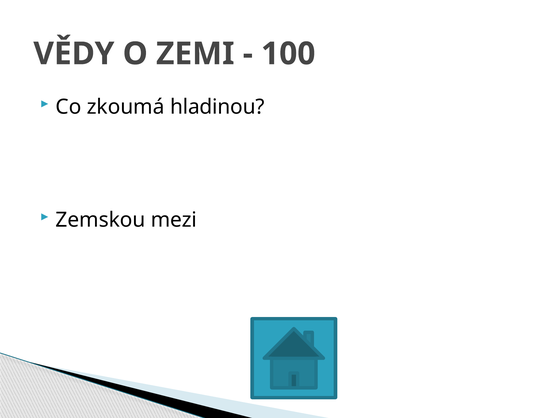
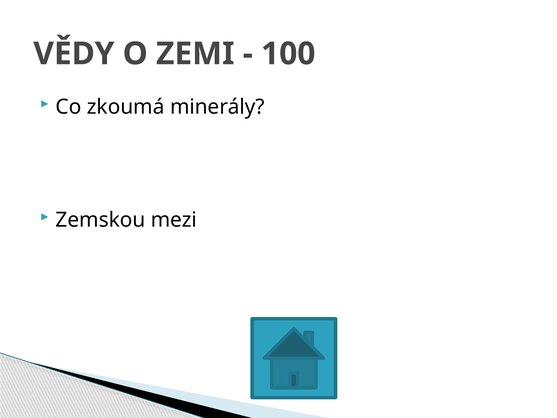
hladinou: hladinou -> minerály (217, 107)
